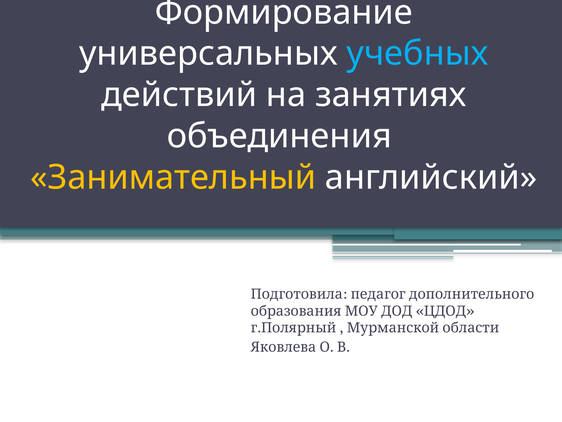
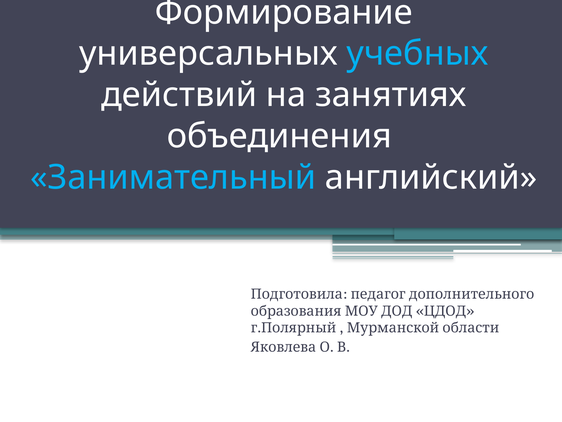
Занимательный colour: yellow -> light blue (173, 177)
